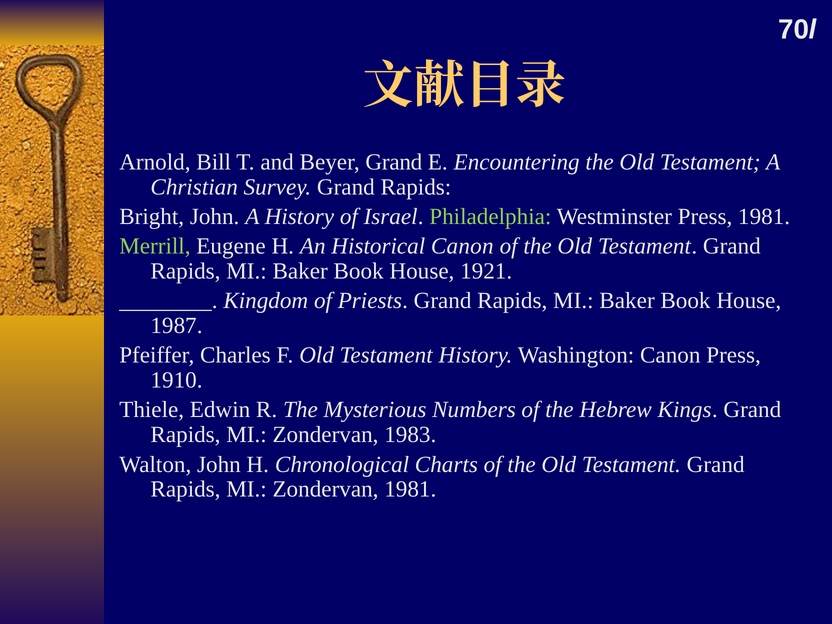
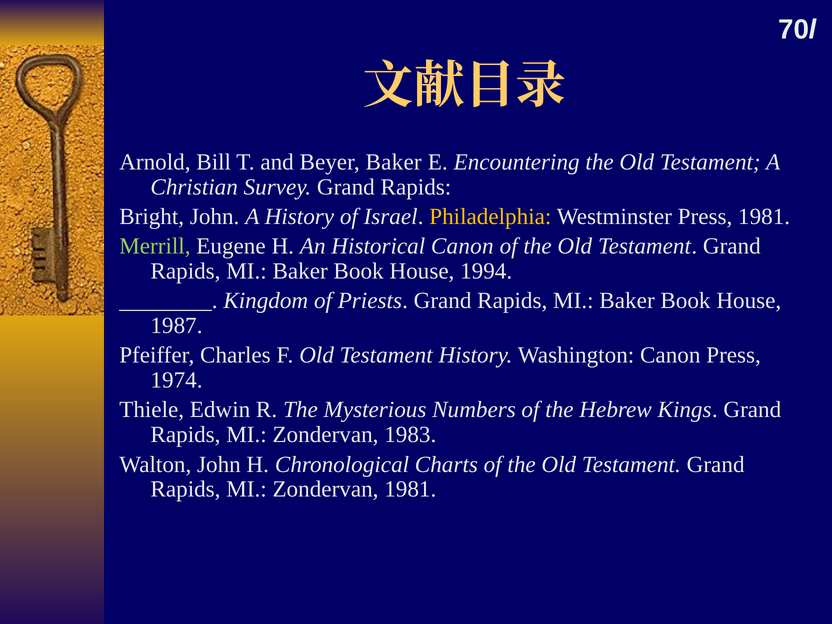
Beyer Grand: Grand -> Baker (394, 162)
Philadelphia colour: light green -> yellow (490, 217)
1921: 1921 -> 1994 (486, 271)
1910: 1910 -> 1974 (177, 380)
